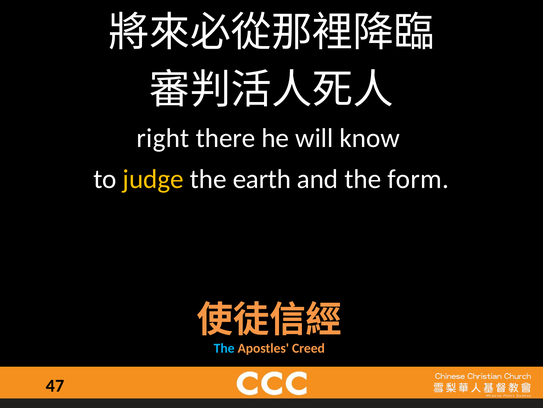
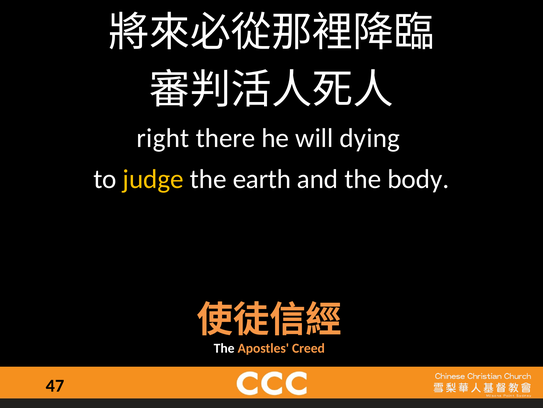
know: know -> dying (370, 138)
form: form -> body (418, 179)
The colour: light blue -> white (224, 348)
